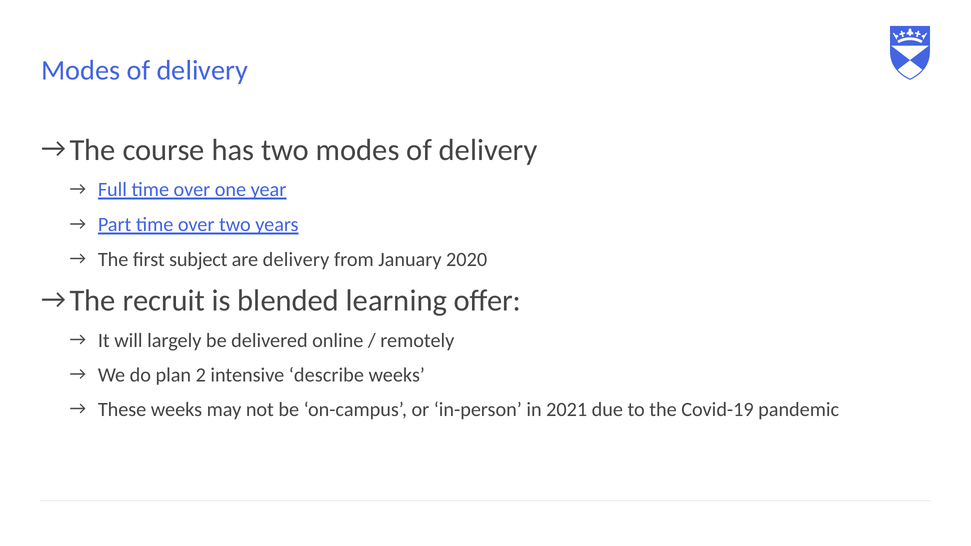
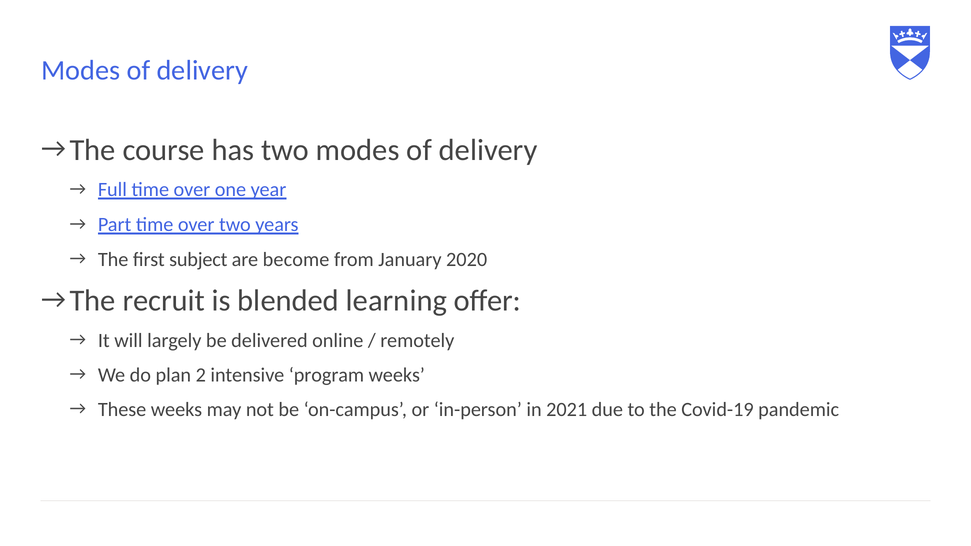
are delivery: delivery -> become (296, 260)
describe: describe -> program (326, 375)
